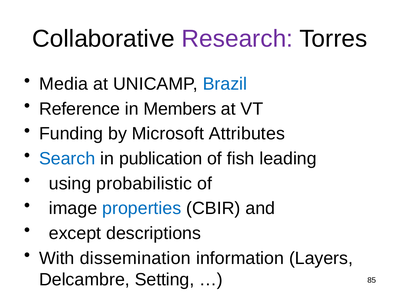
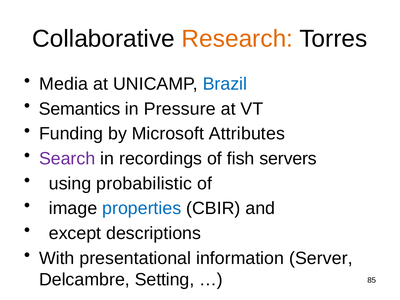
Research colour: purple -> orange (237, 39)
Reference: Reference -> Semantics (80, 109)
Members: Members -> Pressure (180, 109)
Search colour: blue -> purple (67, 159)
publication: publication -> recordings (161, 159)
leading: leading -> servers (288, 159)
dissemination: dissemination -> presentational (135, 258)
Layers: Layers -> Server (321, 258)
